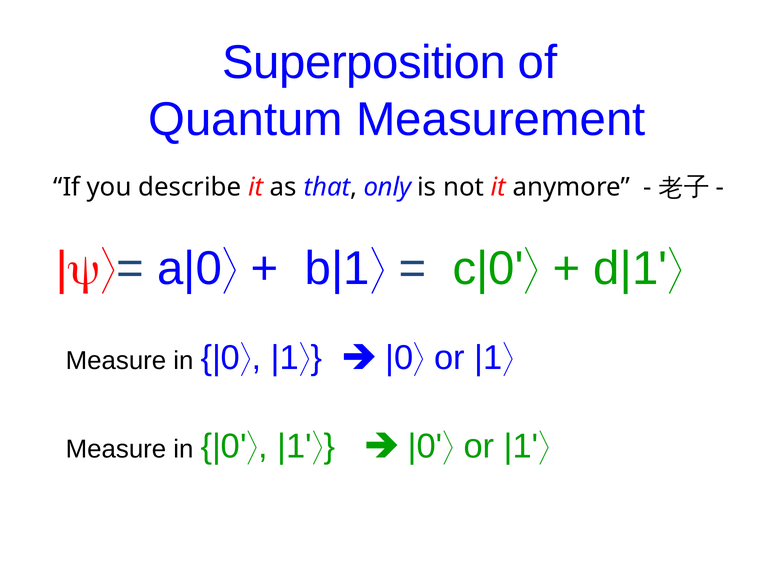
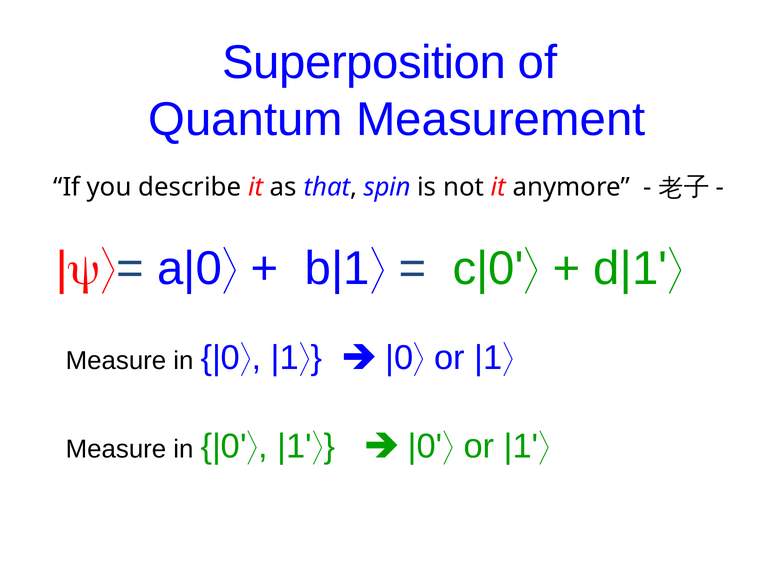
only: only -> spin (387, 187)
